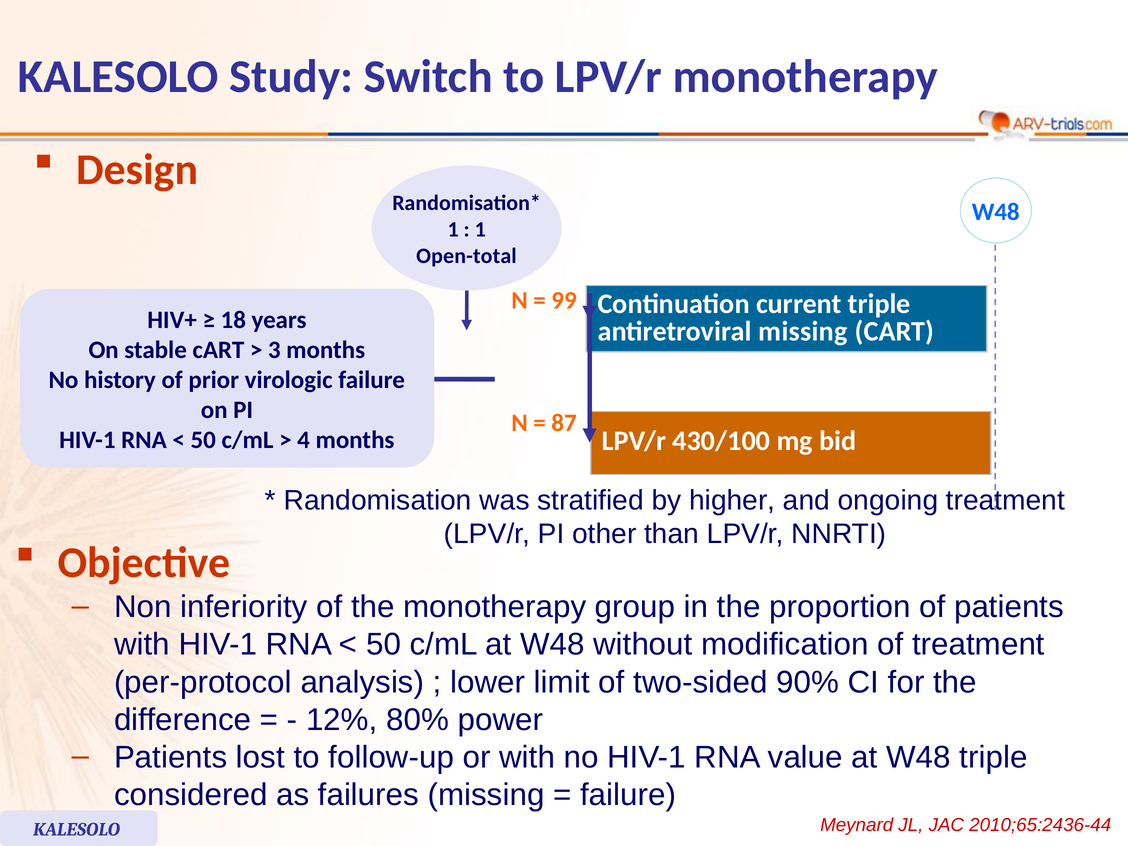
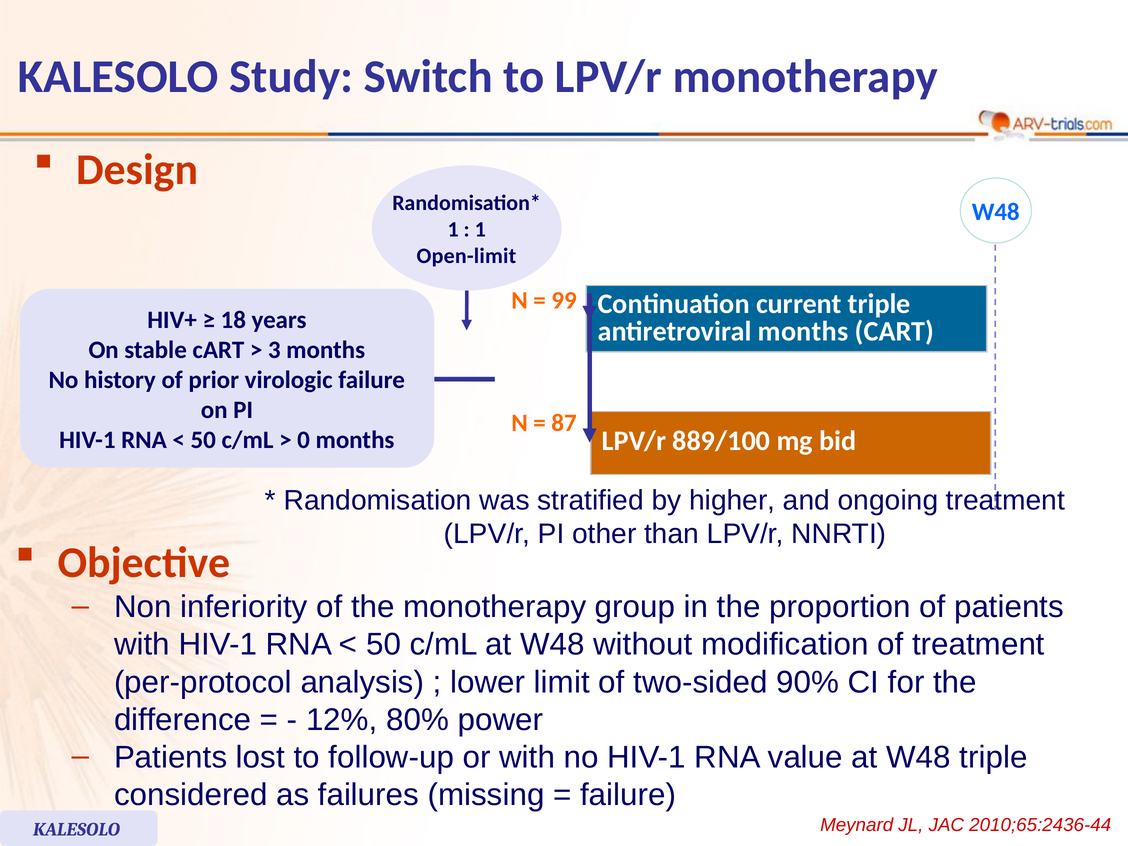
Open-total: Open-total -> Open-limit (466, 256)
antiretroviral missing: missing -> months (803, 331)
430/100: 430/100 -> 889/100 (721, 441)
4: 4 -> 0 (304, 440)
